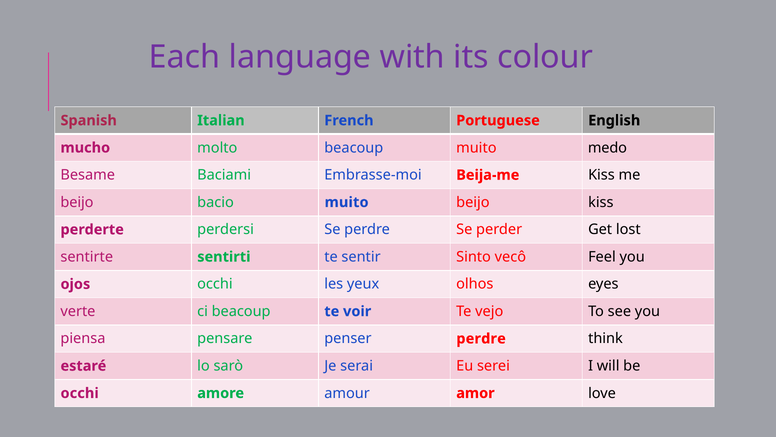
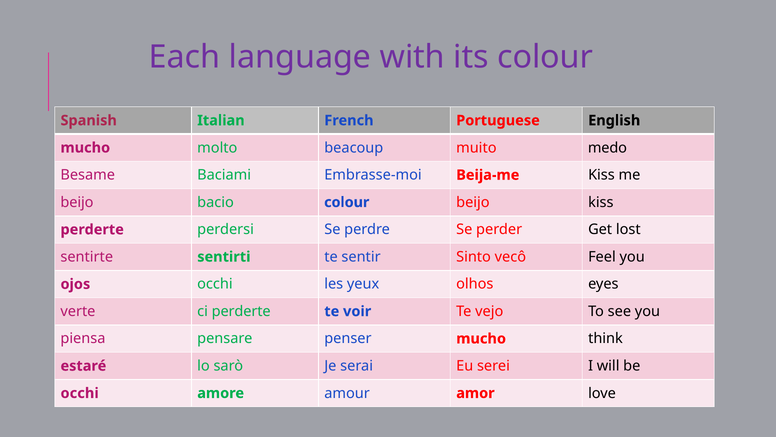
bacio muito: muito -> colour (347, 202)
ci beacoup: beacoup -> perderte (241, 311)
penser perdre: perdre -> mucho (481, 338)
